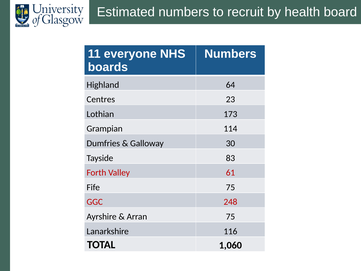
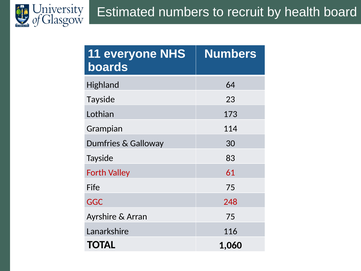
Centres: Centres -> Tayside (101, 99)
